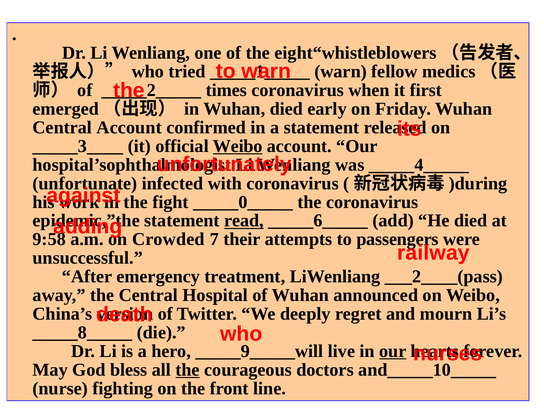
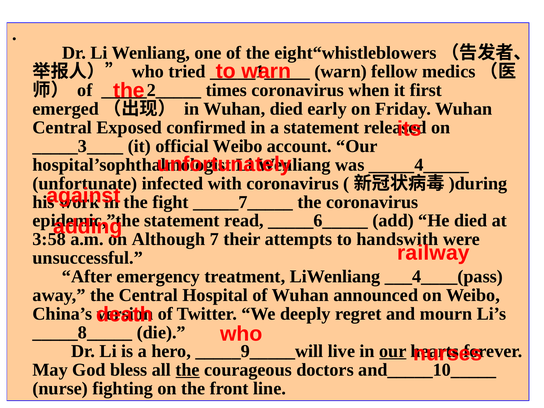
Central Account: Account -> Exposed (129, 127)
Weibo underline: present -> none (238, 146)
_____0_____: _____0_____ -> _____7_____ (243, 202)
read underline: present -> none (244, 221)
9:58: 9:58 -> 3:58 (49, 239)
Crowded: Crowded -> Although (168, 239)
passengers: passengers -> handswith (397, 239)
___2____(pass: ___2____(pass -> ___4____(pass (444, 277)
